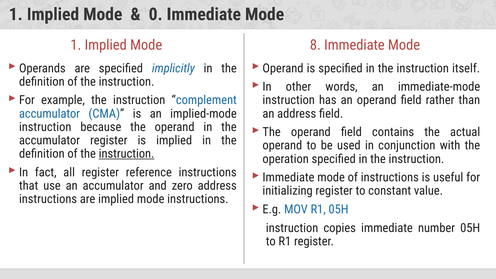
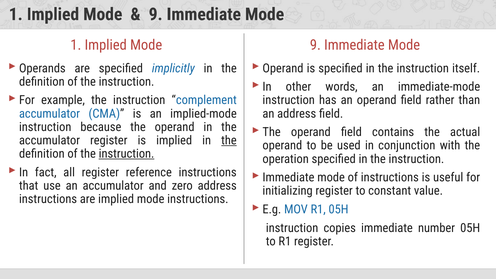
0: 0 -> 9 (156, 14)
Mode 8: 8 -> 9 (315, 45)
the underline: none -> present (229, 140)
